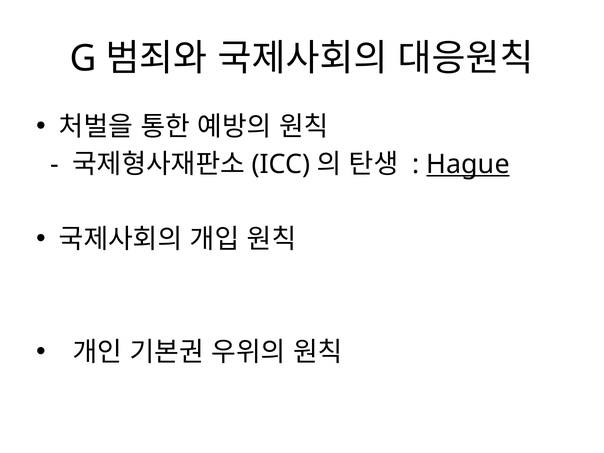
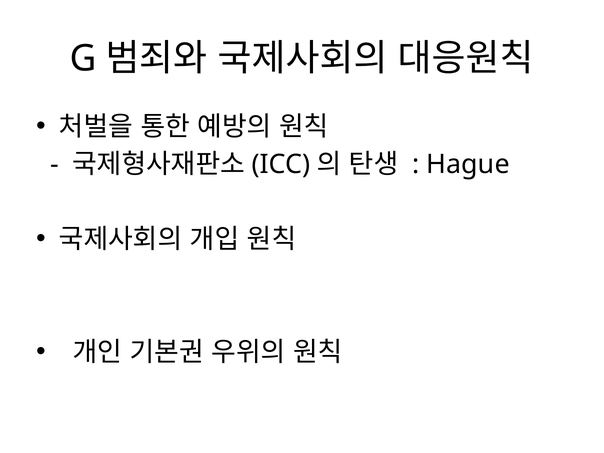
Hague underline: present -> none (468, 164)
